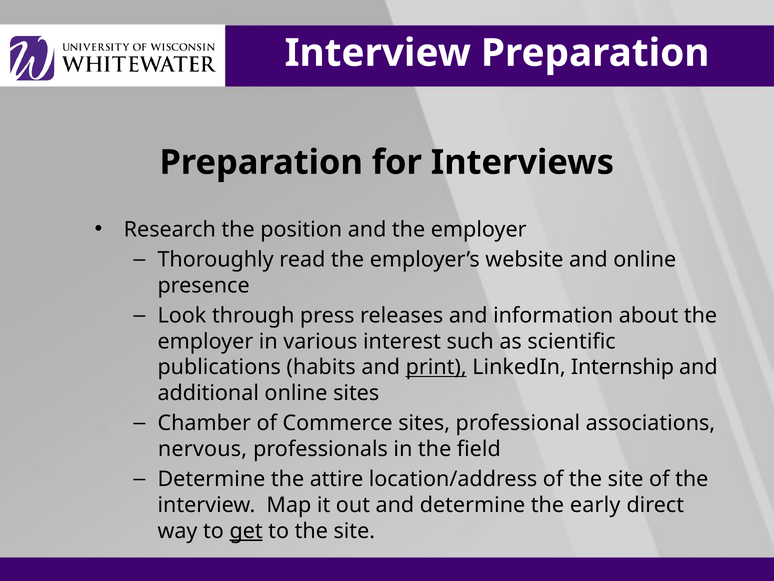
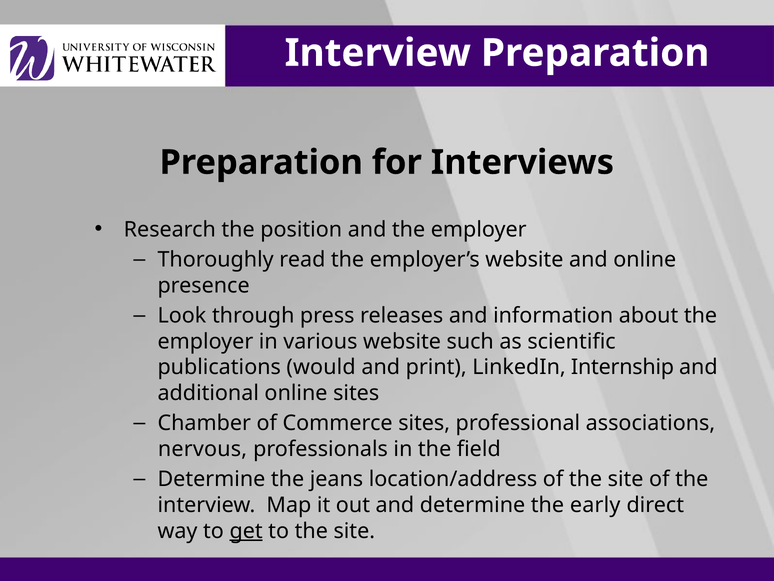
various interest: interest -> website (402, 341)
habits: habits -> would (321, 367)
print underline: present -> none (436, 367)
attire: attire -> jeans (336, 479)
